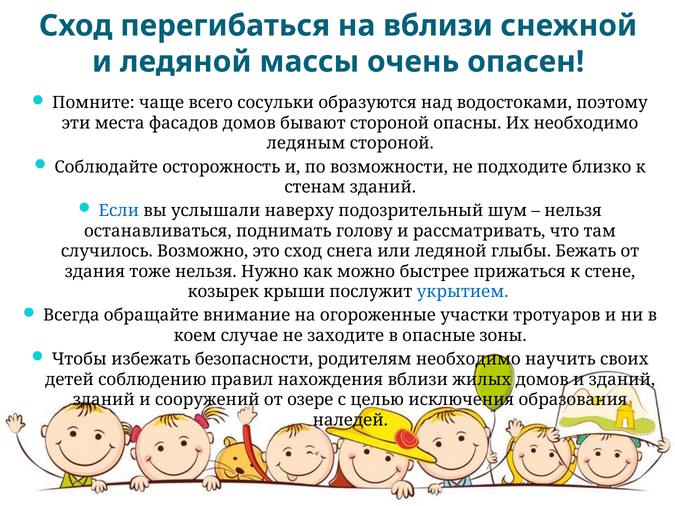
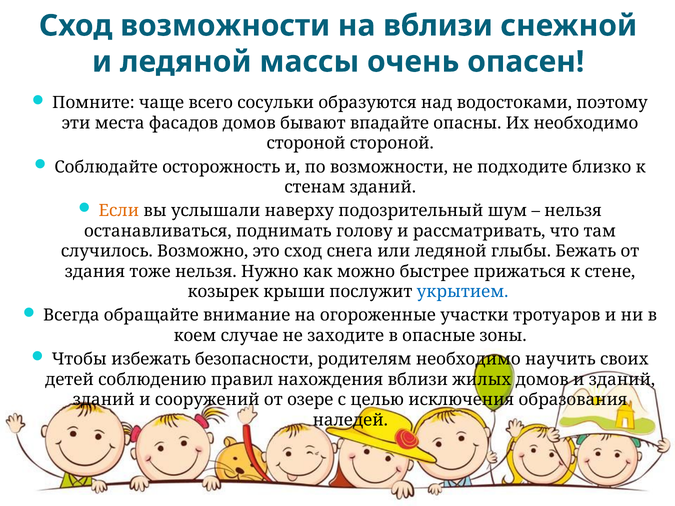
Сход перегибаться: перегибаться -> возможности (225, 26)
бывают стороной: стороной -> впадайте (389, 123)
ледяным: ледяным -> стороной (306, 143)
Если colour: blue -> orange (119, 211)
